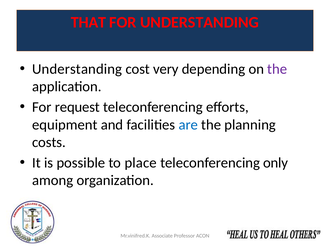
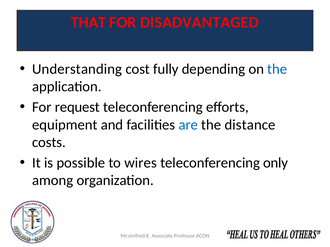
FOR UNDERSTANDING: UNDERSTANDING -> DISADVANTAGED (199, 22)
very: very -> fully (166, 69)
the colour: purple -> blue (277, 69)
planning: planning -> distance (250, 125)
place: place -> wires (141, 163)
